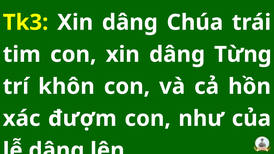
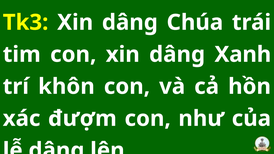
Từng: Từng -> Xanh (243, 55)
